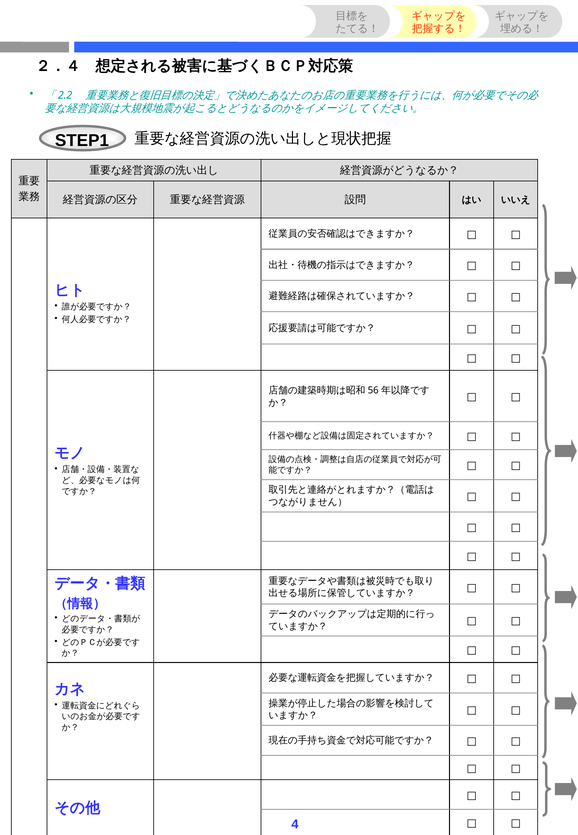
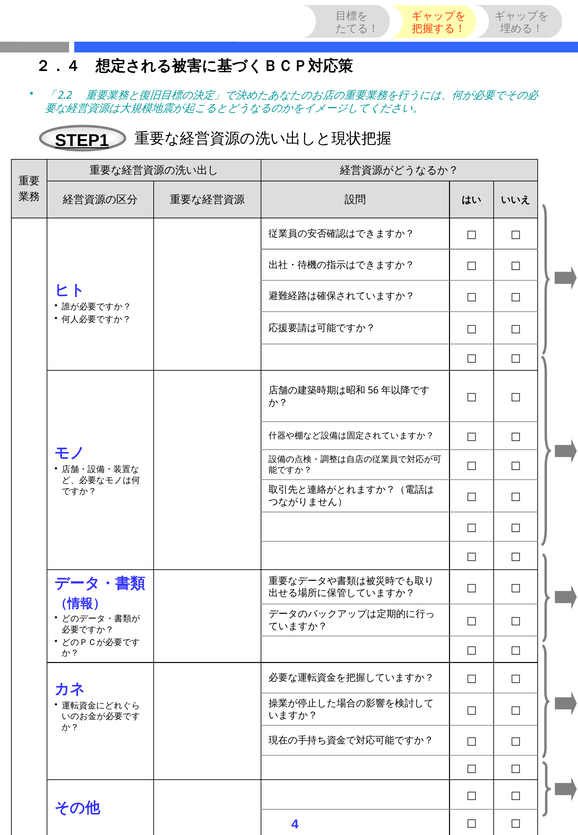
STEP1 underline: none -> present (82, 140)
